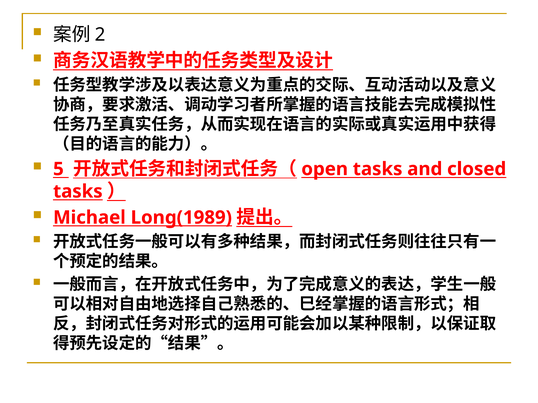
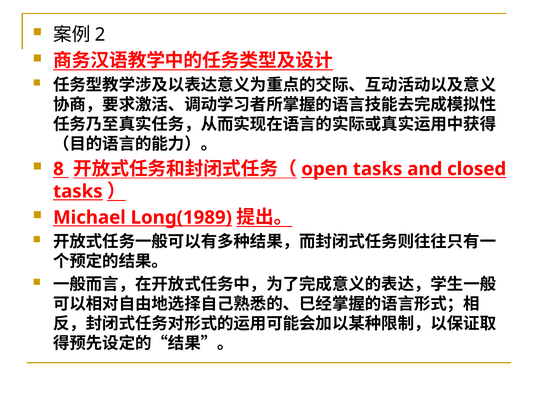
5: 5 -> 8 (58, 169)
